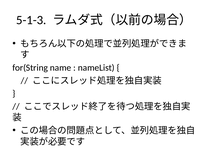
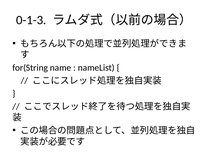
5-1-3: 5-1-3 -> 0-1-3 (31, 20)
